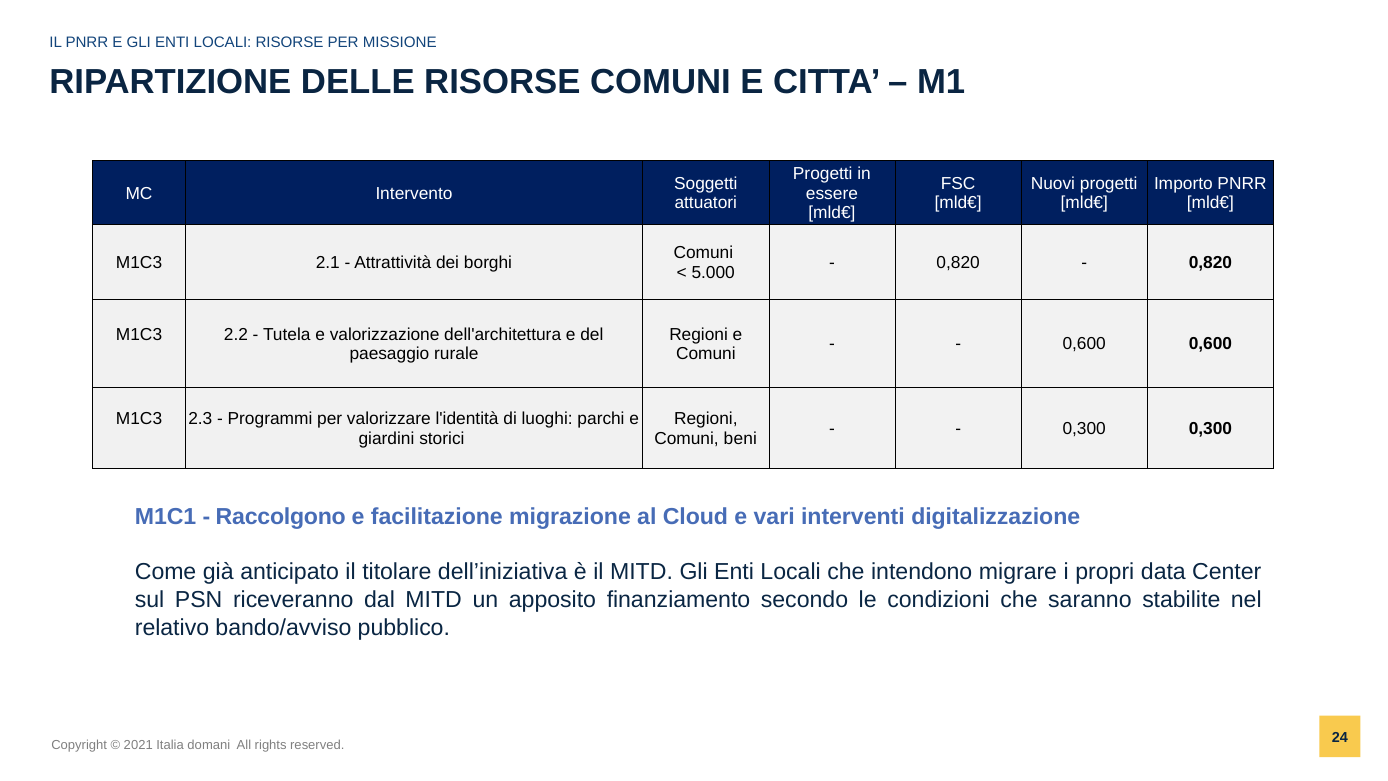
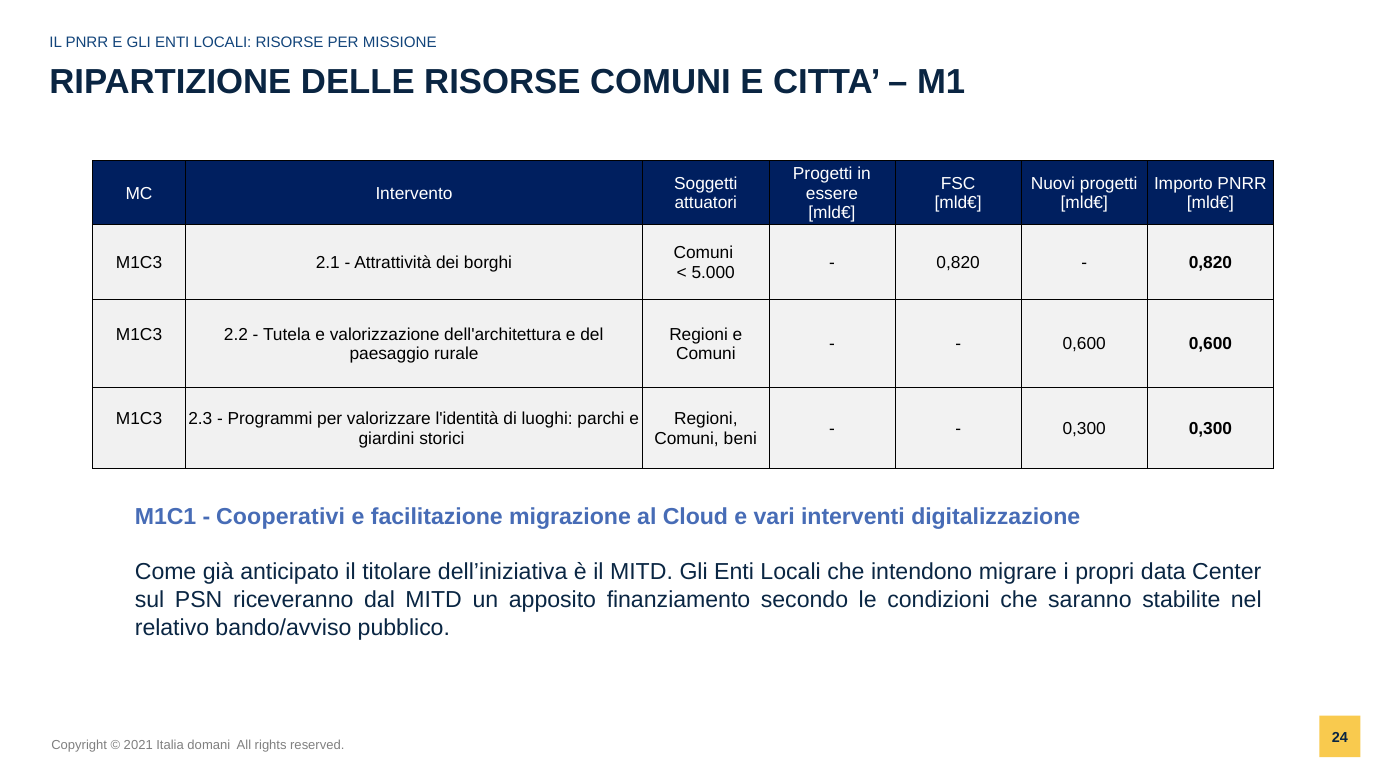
Raccolgono: Raccolgono -> Cooperativi (281, 517)
